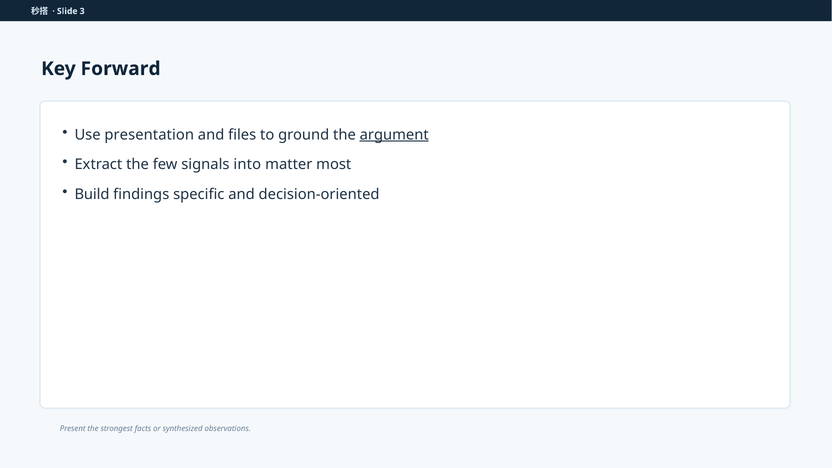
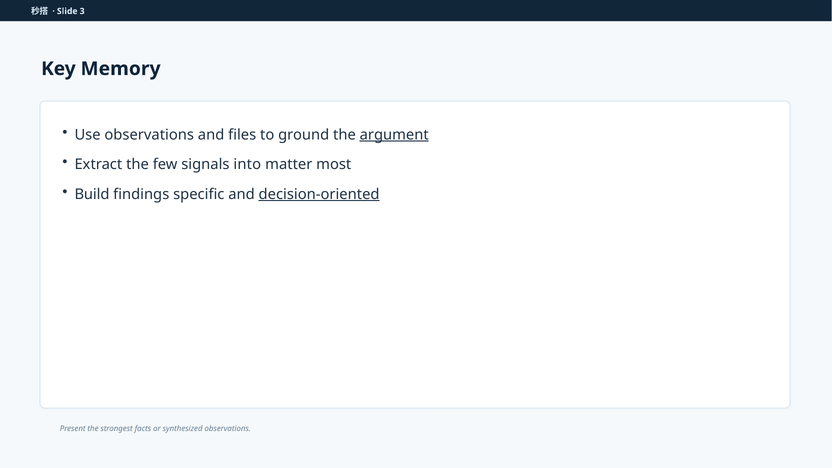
Forward: Forward -> Memory (121, 69)
Use presentation: presentation -> observations (149, 135)
decision-oriented underline: none -> present (319, 194)
